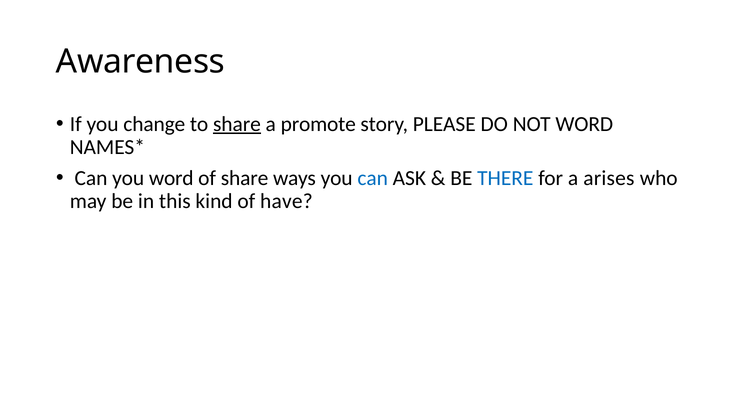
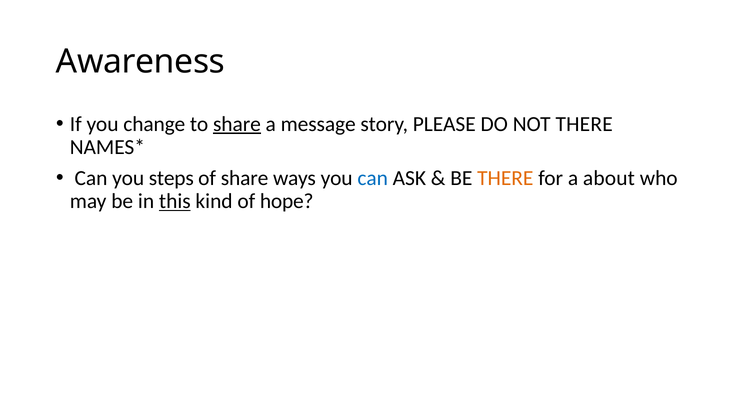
promote: promote -> message (318, 124)
NOT WORD: WORD -> THERE (584, 124)
you word: word -> steps (171, 178)
THERE colour: blue -> orange (505, 178)
arises: arises -> about (609, 178)
this underline: none -> present (175, 201)
have: have -> hope (287, 201)
